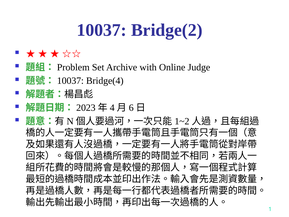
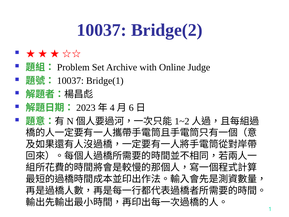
Bridge(4: Bridge(4 -> Bridge(1 (105, 81)
